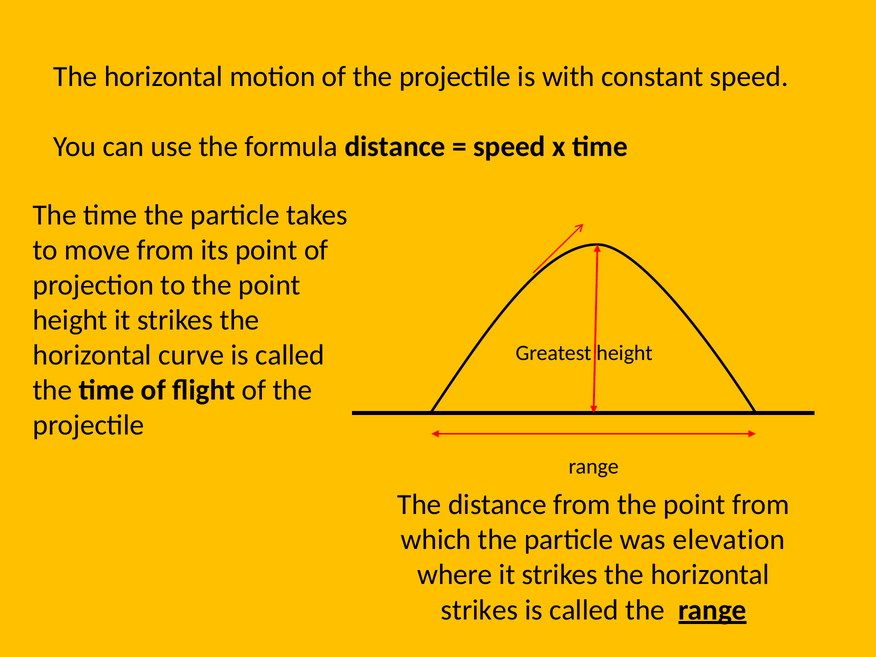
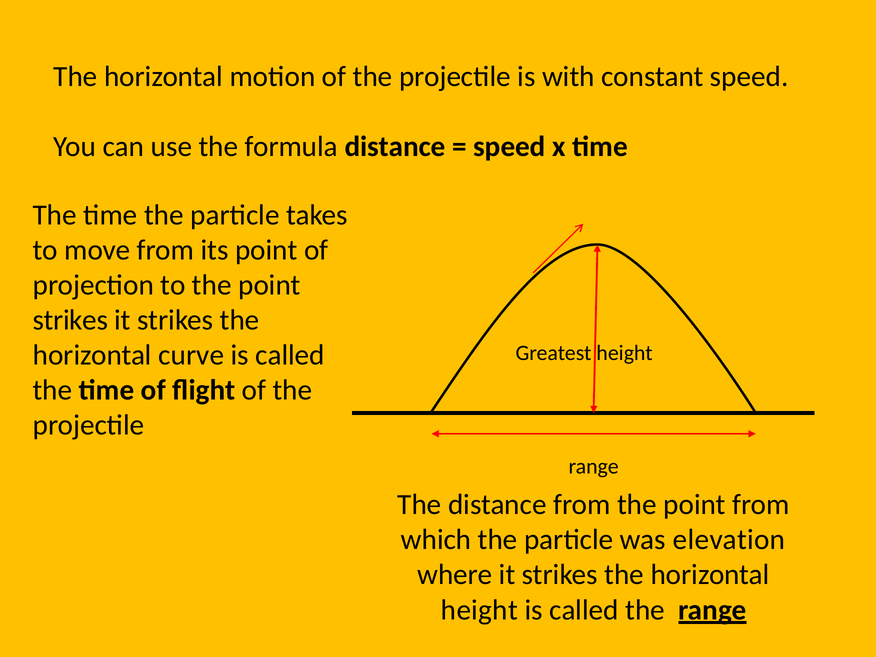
height: height -> strikes (70, 320)
strikes: strikes -> height (479, 610)
